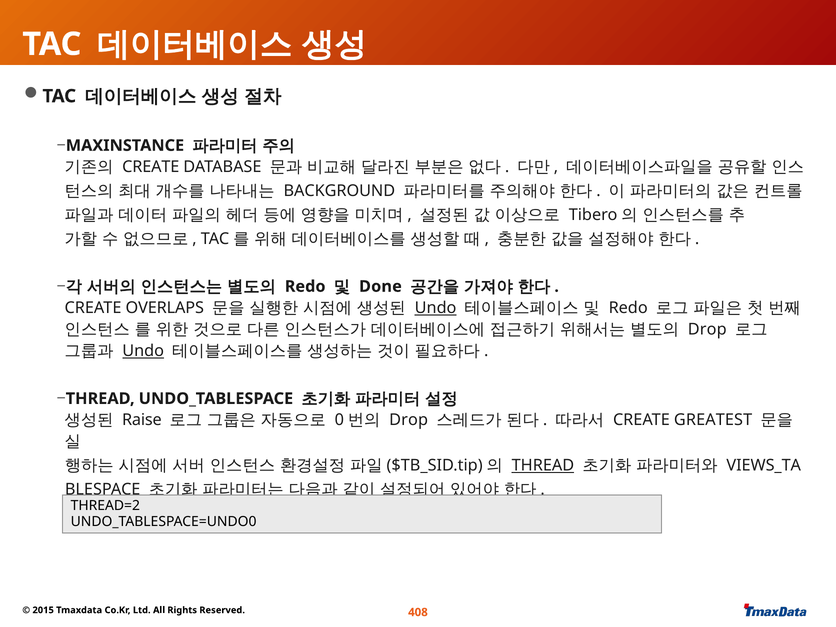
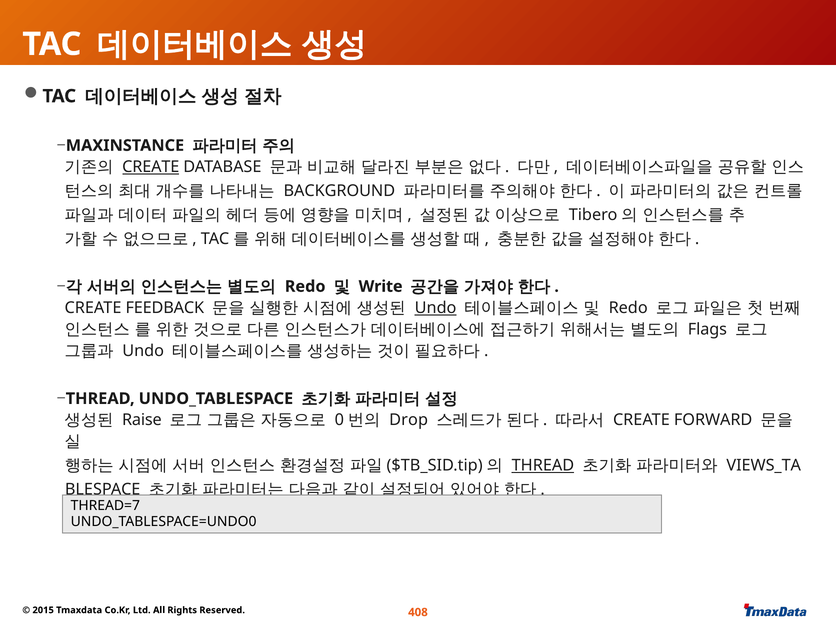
CREATE underline: none -> present (151, 167)
Done: Done -> Write (381, 286)
OVERLAPS: OVERLAPS -> FEEDBACK (165, 308)
Drop: Drop -> Flags (707, 329)
Undo underline: present -> none (143, 351)
GREATEST: GREATEST -> FORWARD (713, 420)
THREAD=2: THREAD=2 -> THREAD=7 (105, 506)
